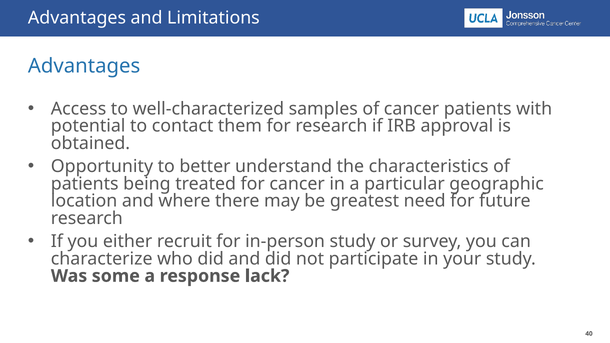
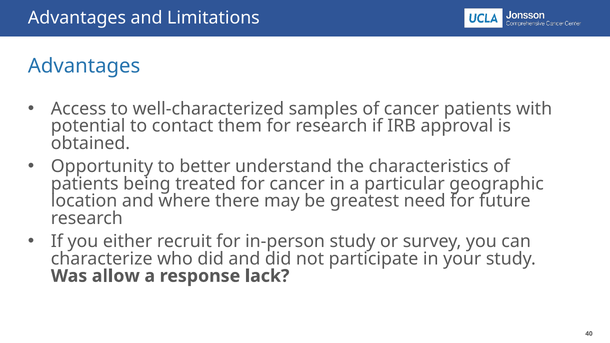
some: some -> allow (116, 276)
